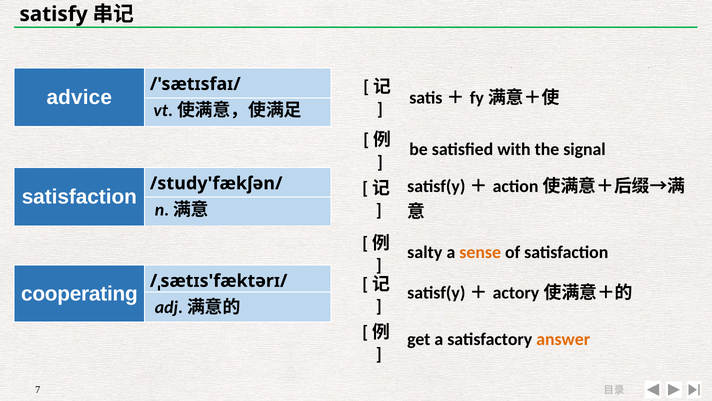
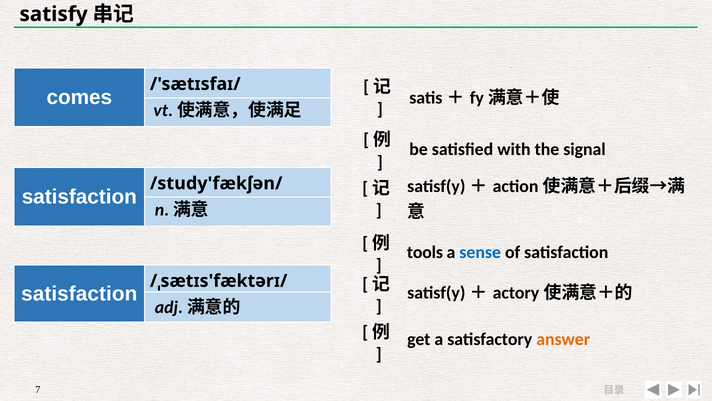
advice: advice -> comes (79, 98)
salty: salty -> tools (425, 252)
sense colour: orange -> blue (480, 252)
cooperating: cooperating -> satisfaction (79, 294)
